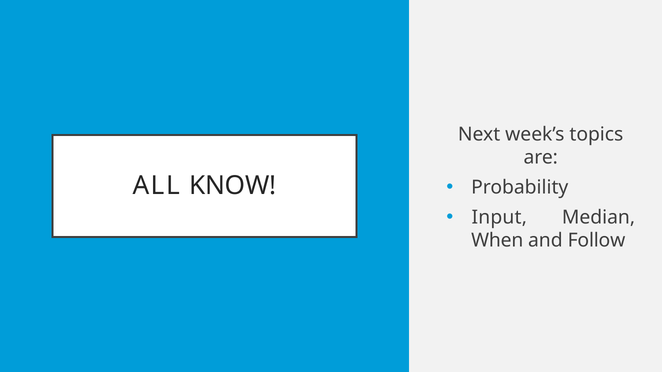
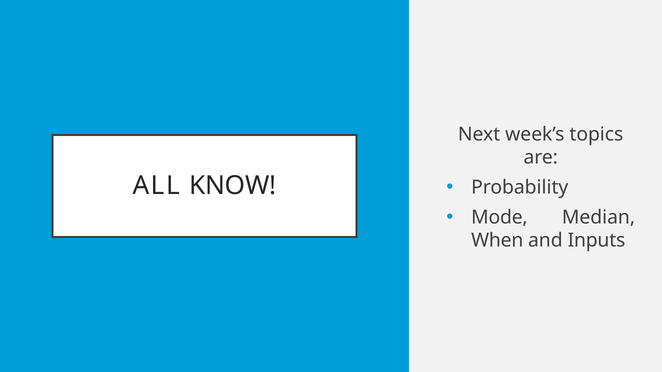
Input: Input -> Mode (499, 218)
Follow: Follow -> Inputs (596, 241)
